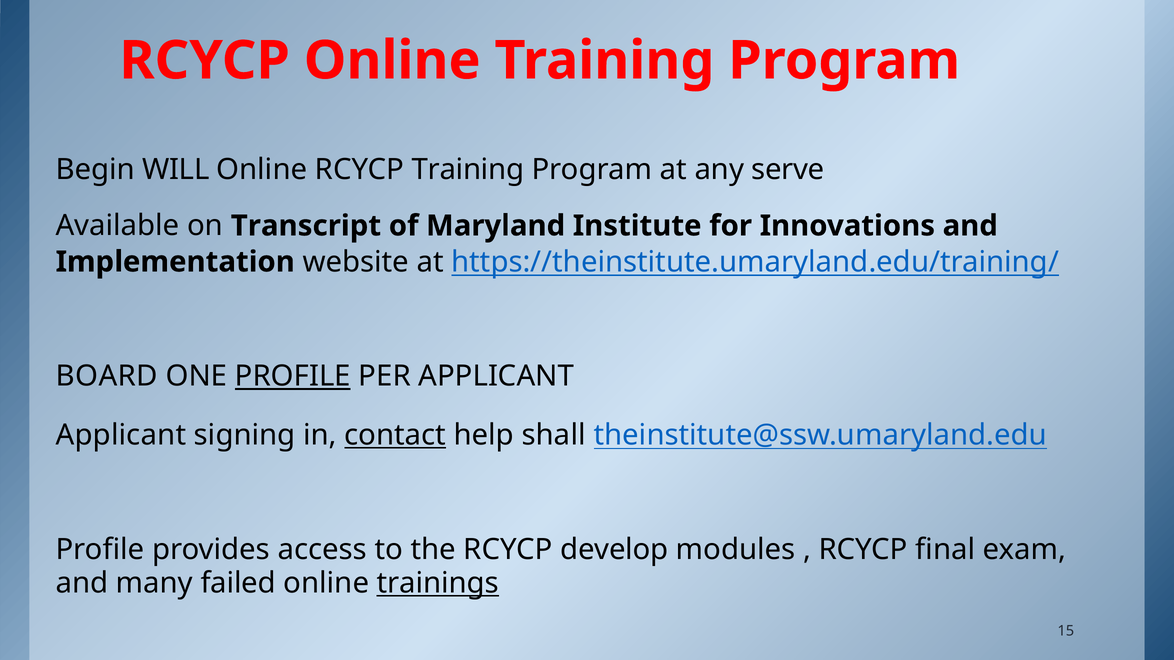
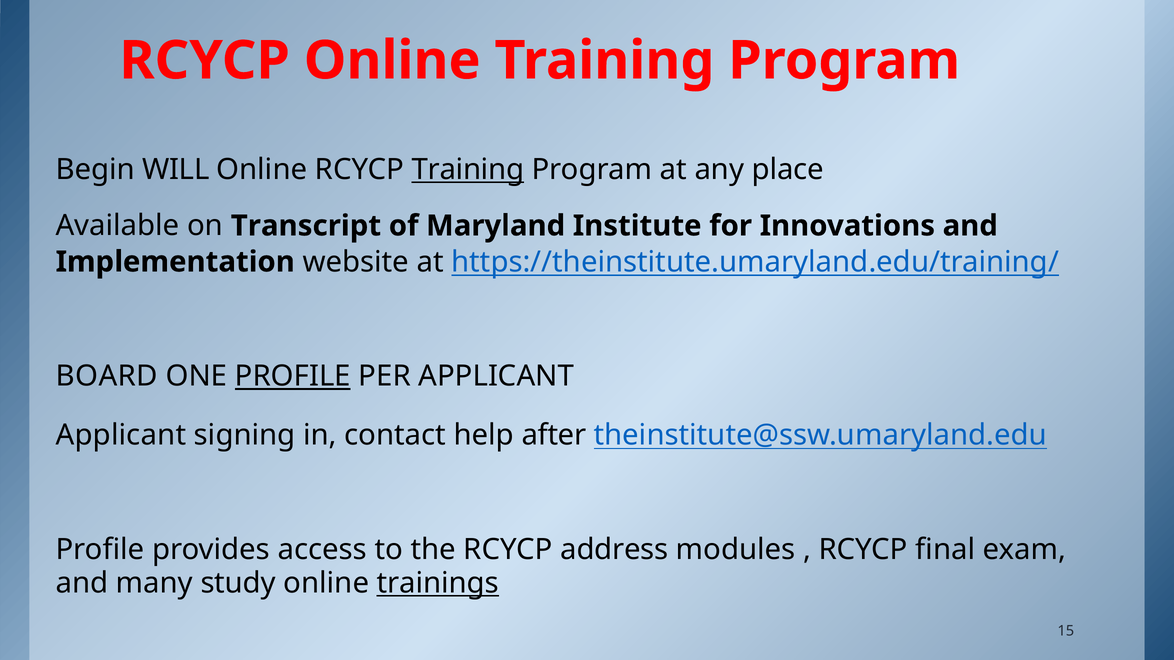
Training underline: none -> present (468, 170)
serve: serve -> place (788, 170)
contact underline: present -> none (395, 435)
shall: shall -> after (554, 435)
develop: develop -> address (614, 550)
failed: failed -> study (238, 584)
